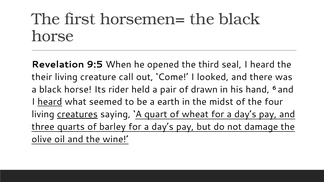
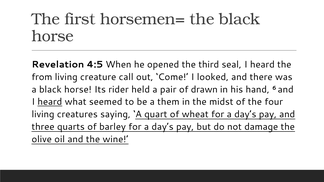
9:5: 9:5 -> 4:5 (95, 65)
their: their -> from (42, 77)
earth: earth -> them (168, 102)
creatures underline: present -> none (77, 114)
